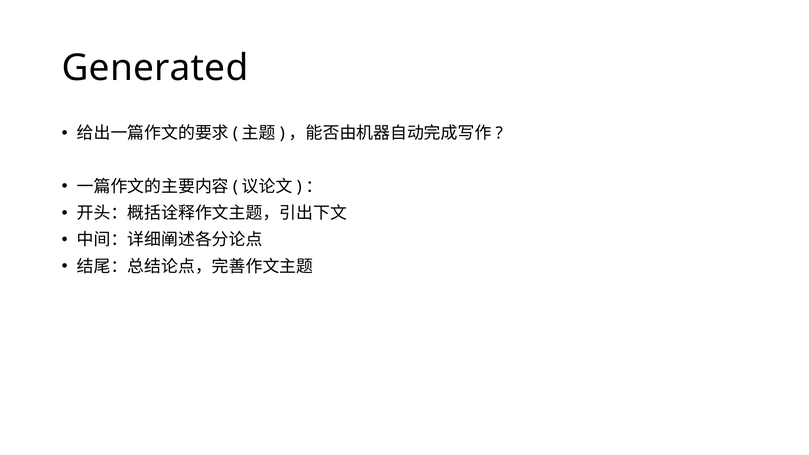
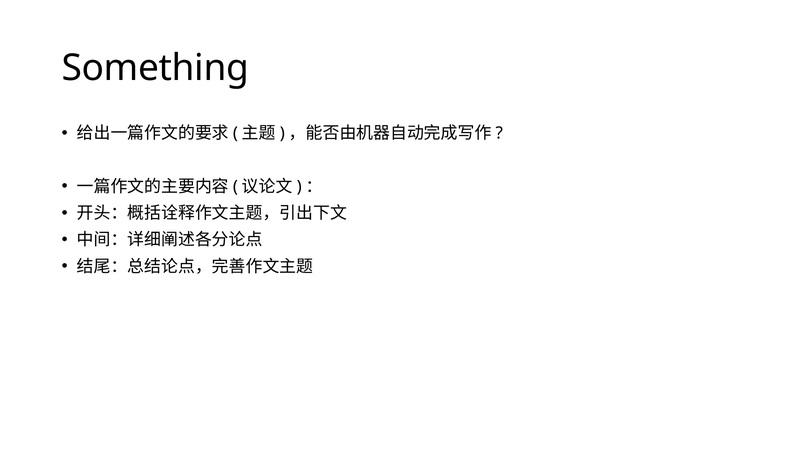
Generated: Generated -> Something (155, 68)
